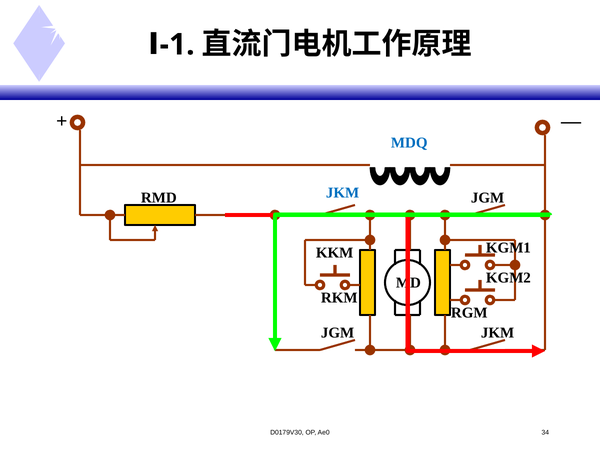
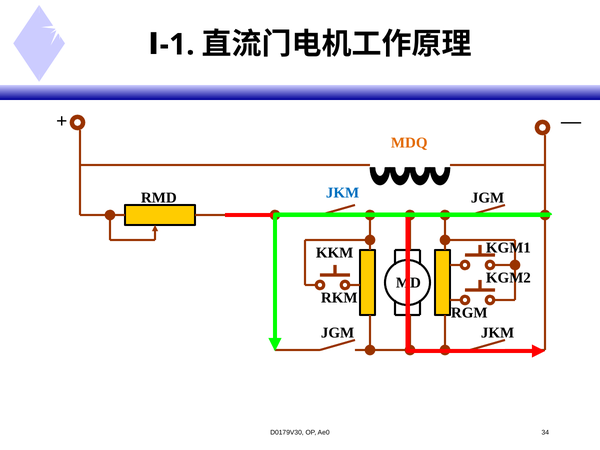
MDQ colour: blue -> orange (409, 143)
